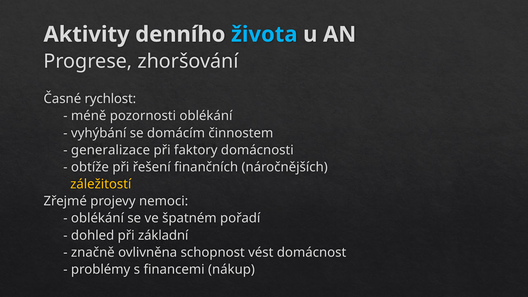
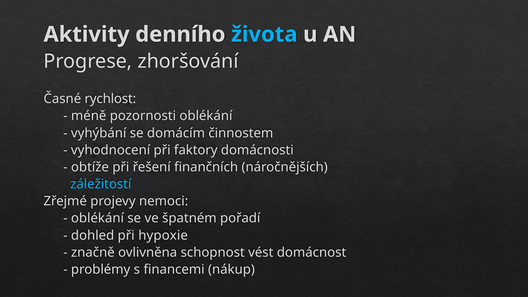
generalizace: generalizace -> vyhodnocení (111, 150)
záležitostí colour: yellow -> light blue (101, 184)
základní: základní -> hypoxie (163, 235)
